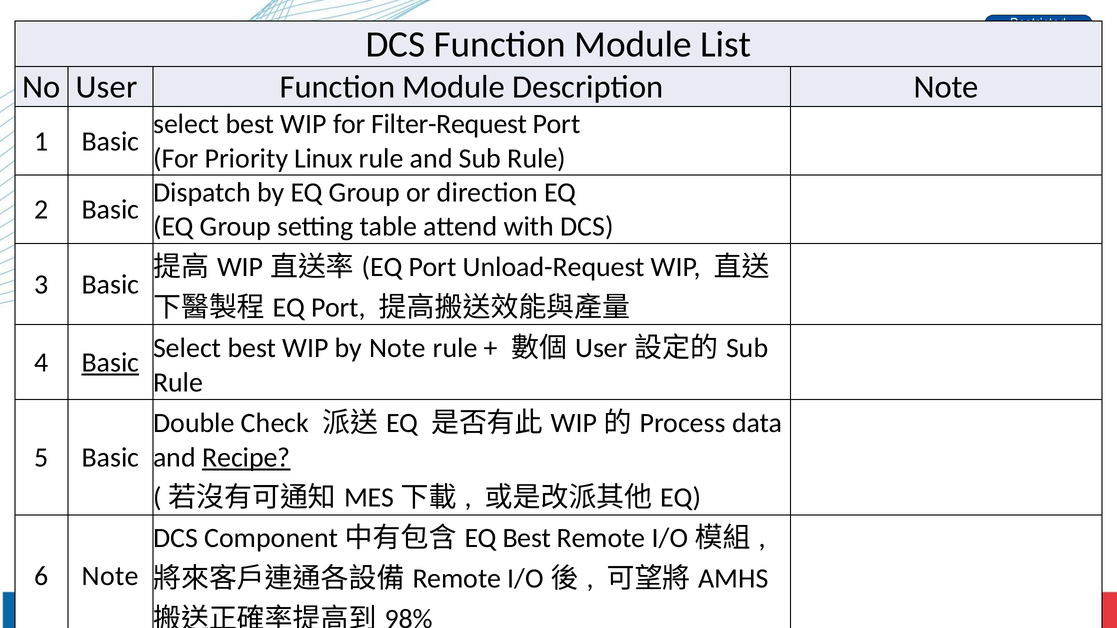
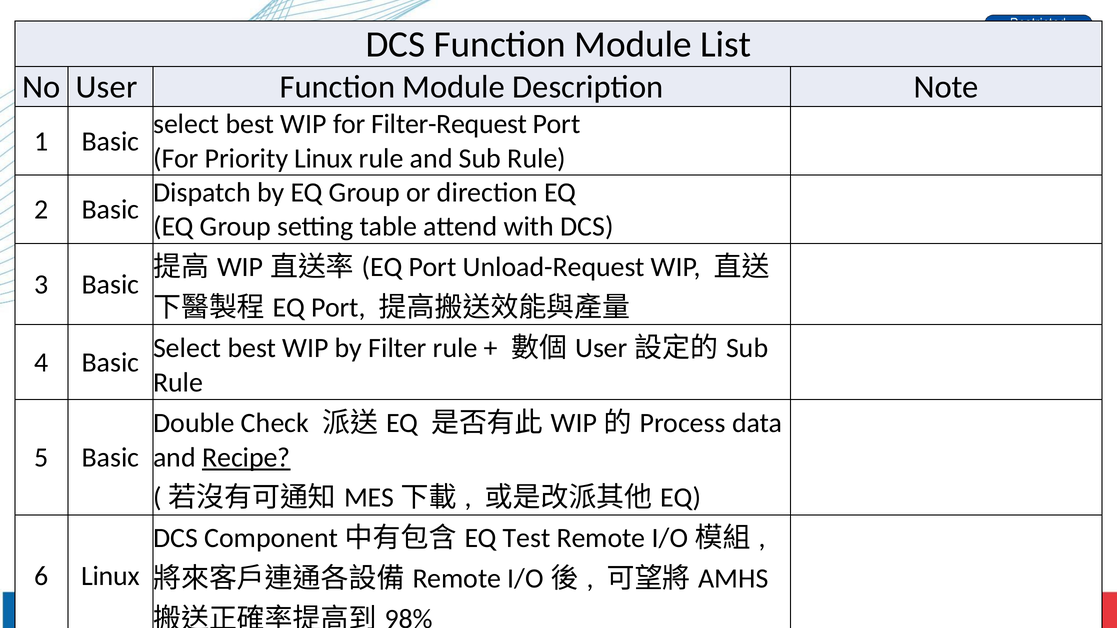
by Note: Note -> Filter (398, 348)
Basic underline: present -> none (110, 363)
EQ Best: Best -> Test (527, 538)
6 Note: Note -> Linux (111, 576)
